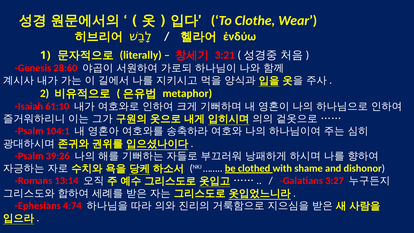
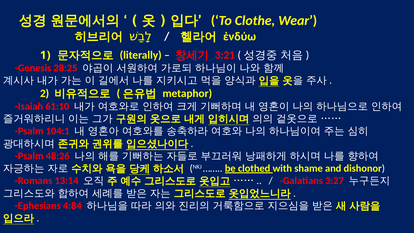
28:60: 28:60 -> 28:25 (65, 68)
39:26: 39:26 -> 48:26 (58, 156)
4:74: 4:74 -> 4:84 (72, 206)
